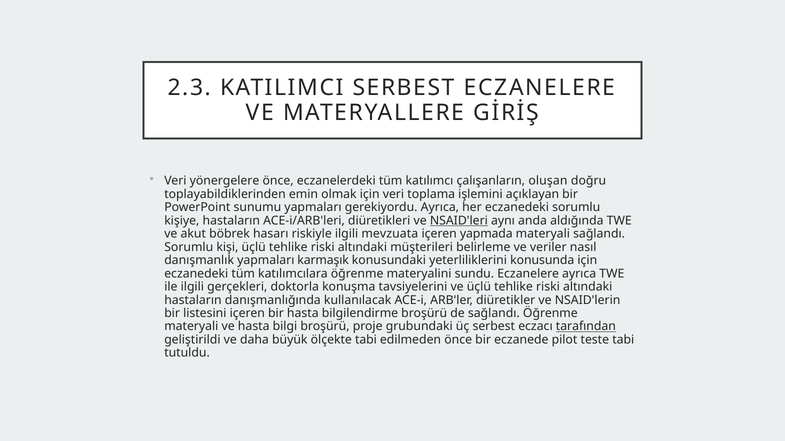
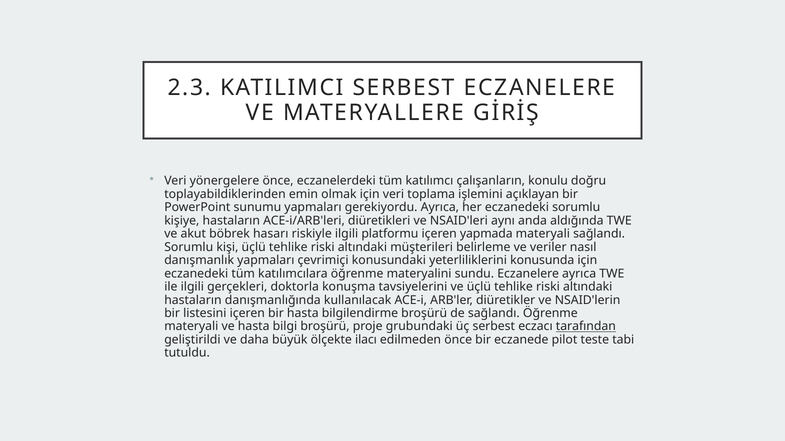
oluşan: oluşan -> konulu (548, 181)
NSAID'leri underline: present -> none (459, 221)
mevzuata: mevzuata -> platformu (390, 234)
karmaşık: karmaşık -> çevrimiçi (323, 261)
ölçekte tabi: tabi -> ilacı (366, 340)
